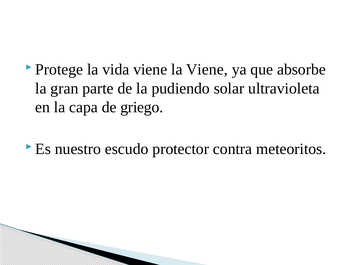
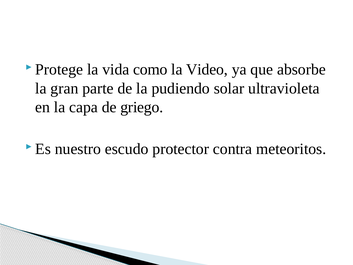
vida viene: viene -> como (150, 69)
la Viene: Viene -> Video (207, 69)
